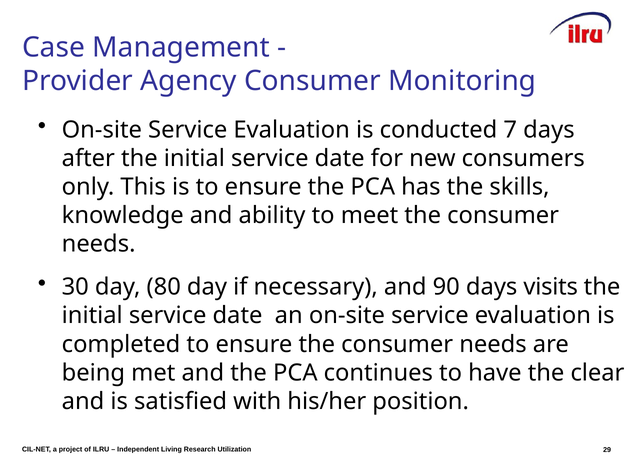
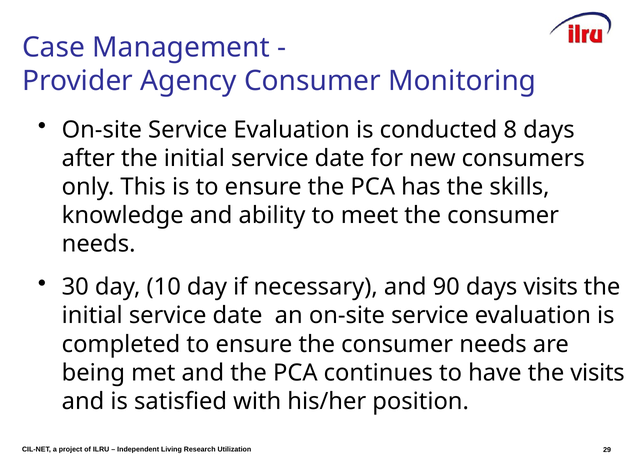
7: 7 -> 8 (510, 130)
80: 80 -> 10 (164, 287)
the clear: clear -> visits (598, 373)
